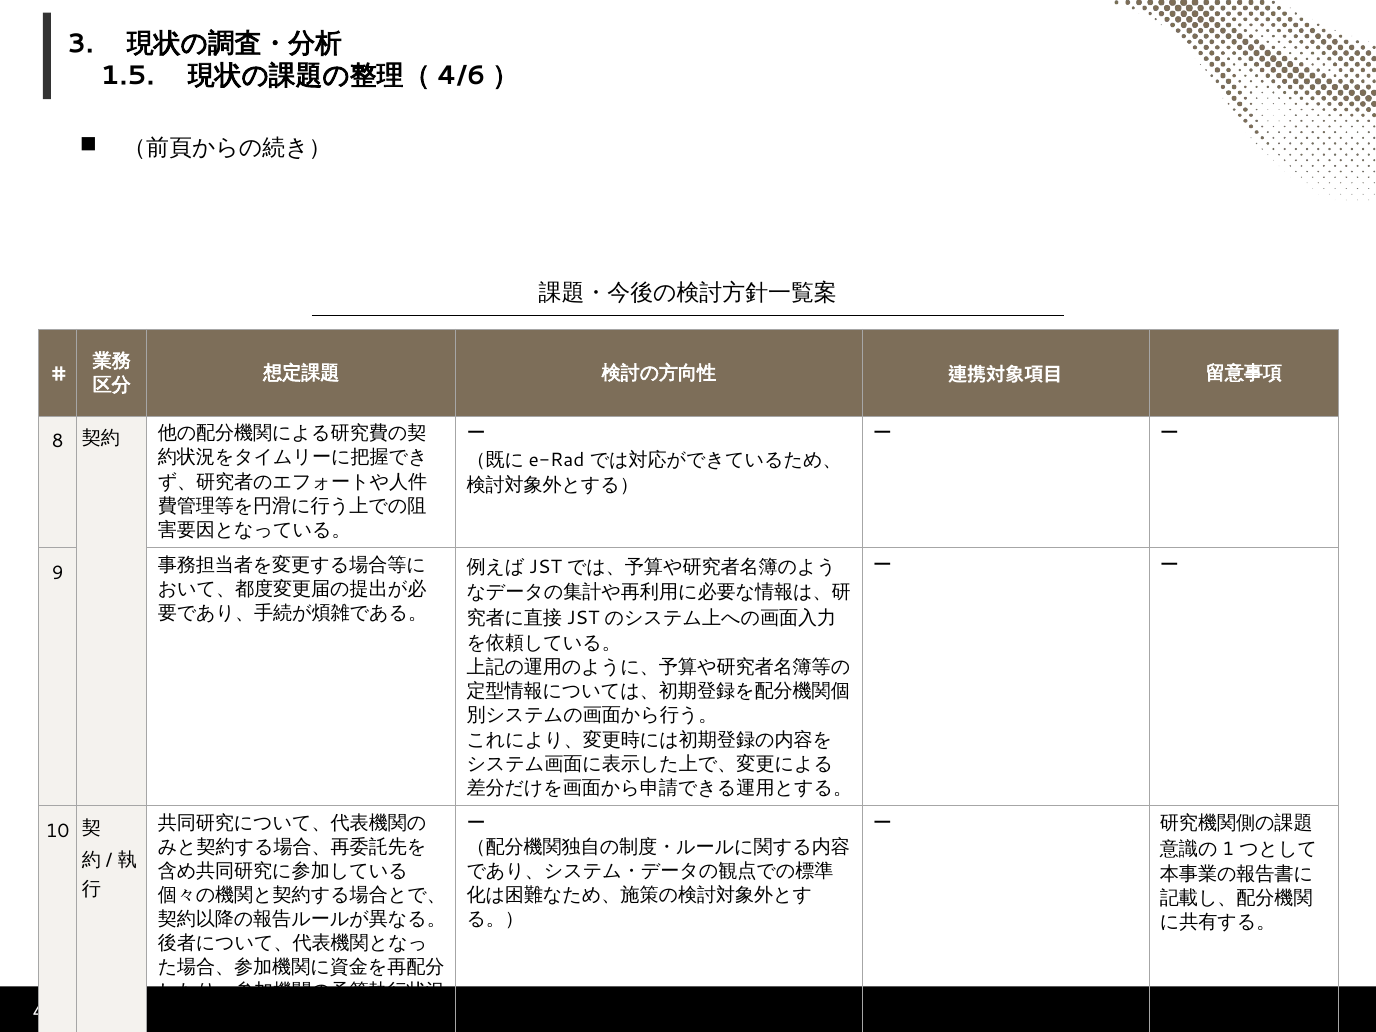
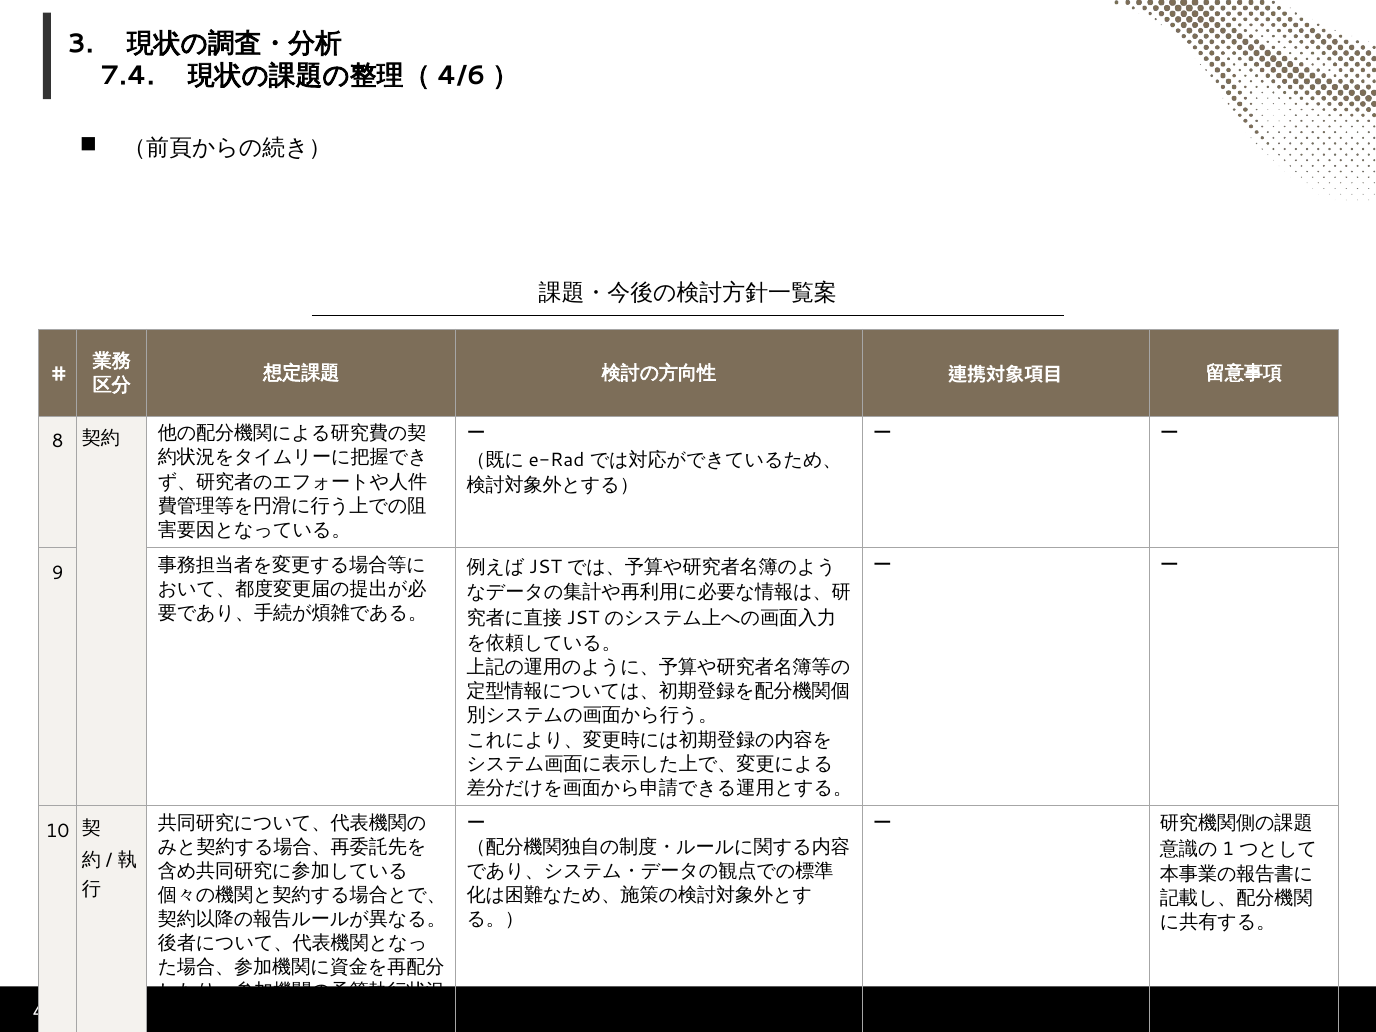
1.5: 1.5 -> 7.4 (127, 75)
